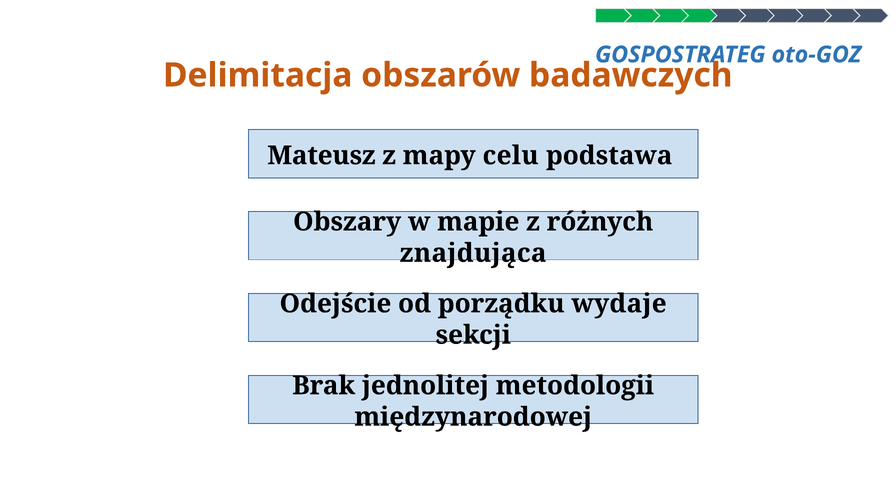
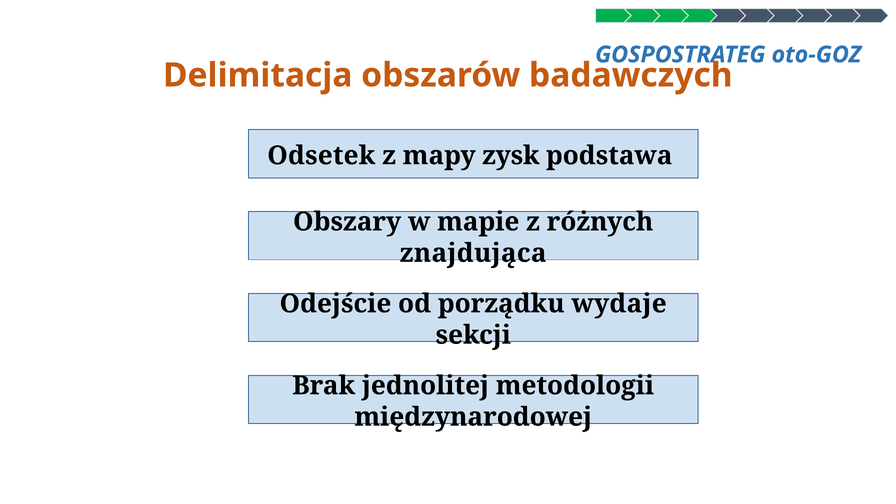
Mateusz: Mateusz -> Odsetek (321, 156)
celu: celu -> zysk (511, 156)
